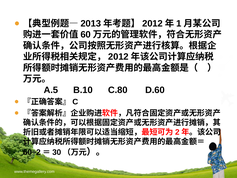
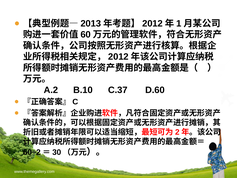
A.5: A.5 -> A.2 (51, 90)
C.80: C.80 -> C.37 (118, 90)
